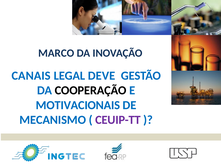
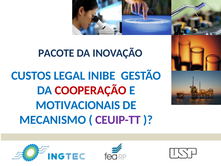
MARCO: MARCO -> PACOTE (56, 53)
CANAIS: CANAIS -> CUSTOS (31, 76)
DEVE: DEVE -> INIBE (102, 76)
COOPERAÇÃO colour: black -> red (91, 90)
